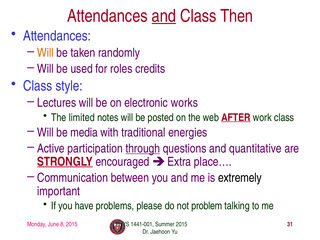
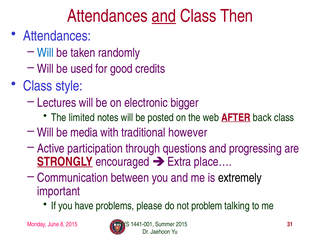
Will colour: orange -> blue (45, 53)
roles: roles -> good (121, 69)
works: works -> bigger (185, 103)
work: work -> back (262, 117)
energies: energies -> however (188, 132)
through underline: present -> none (143, 148)
quantitative: quantitative -> progressing (255, 148)
